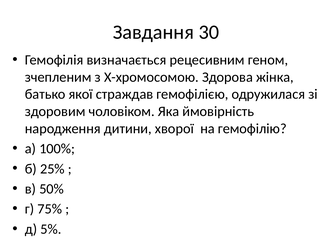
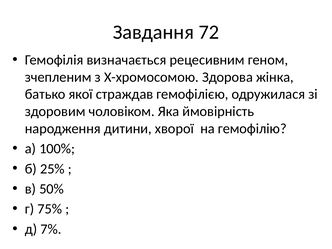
30: 30 -> 72 (209, 32)
5%: 5% -> 7% (51, 229)
